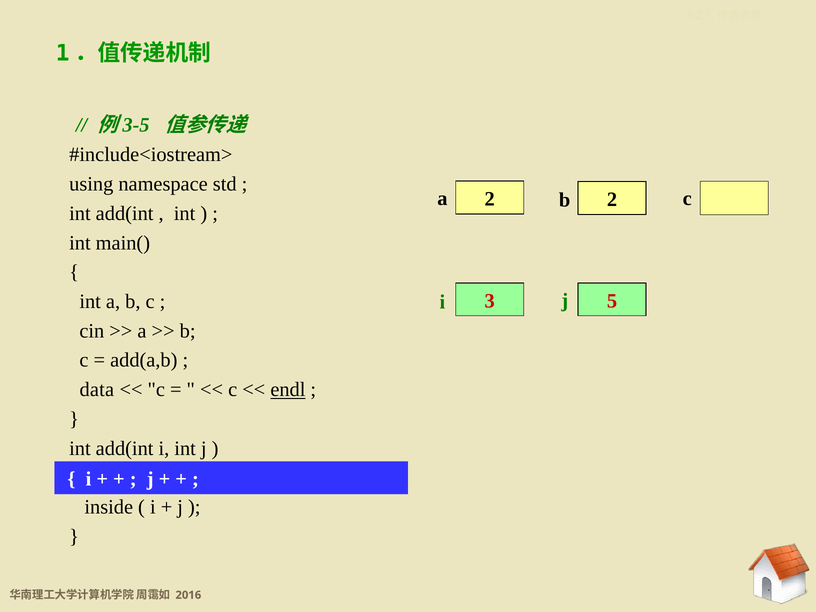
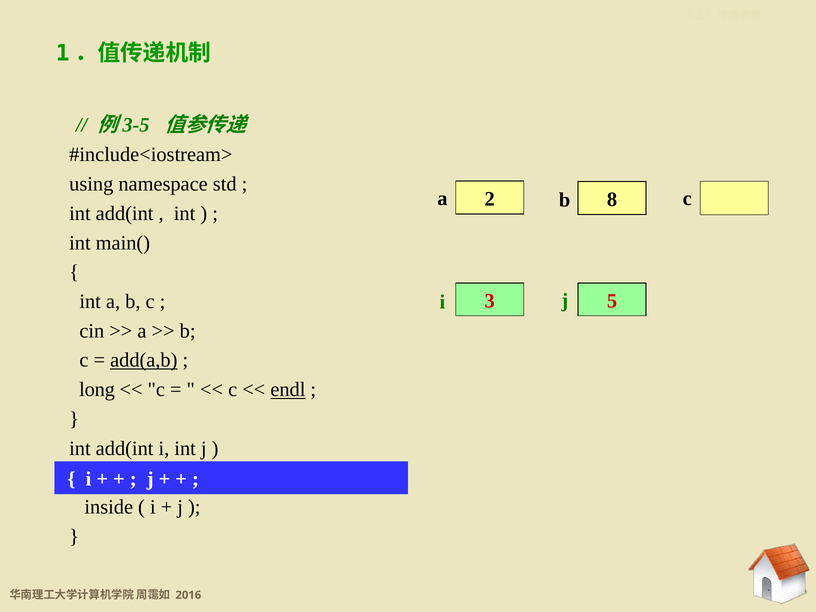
2: 2 -> 8 (612, 200)
add(a,b underline: none -> present (144, 360)
data: data -> long (97, 390)
